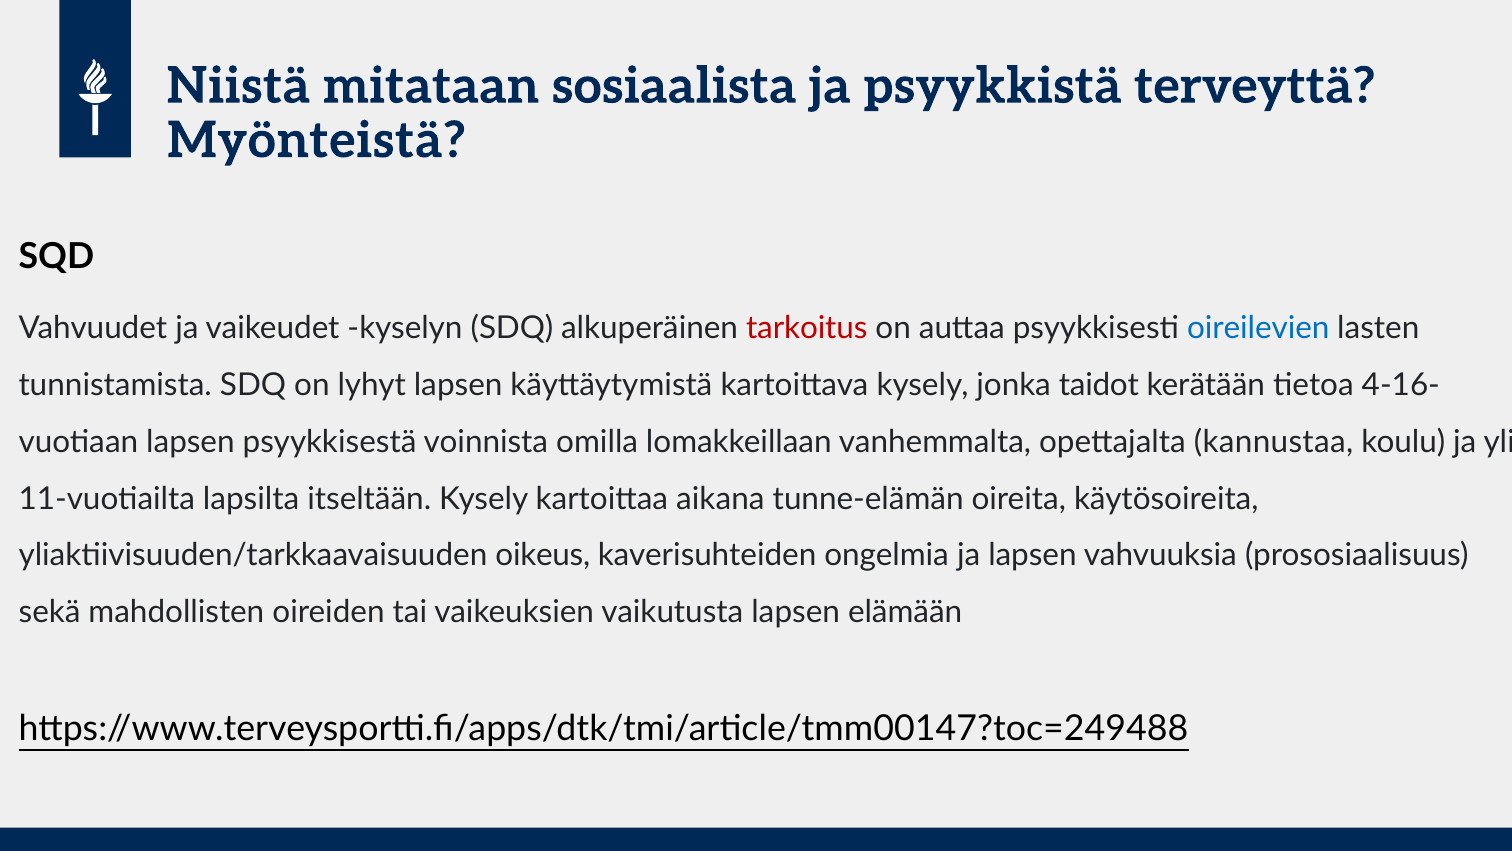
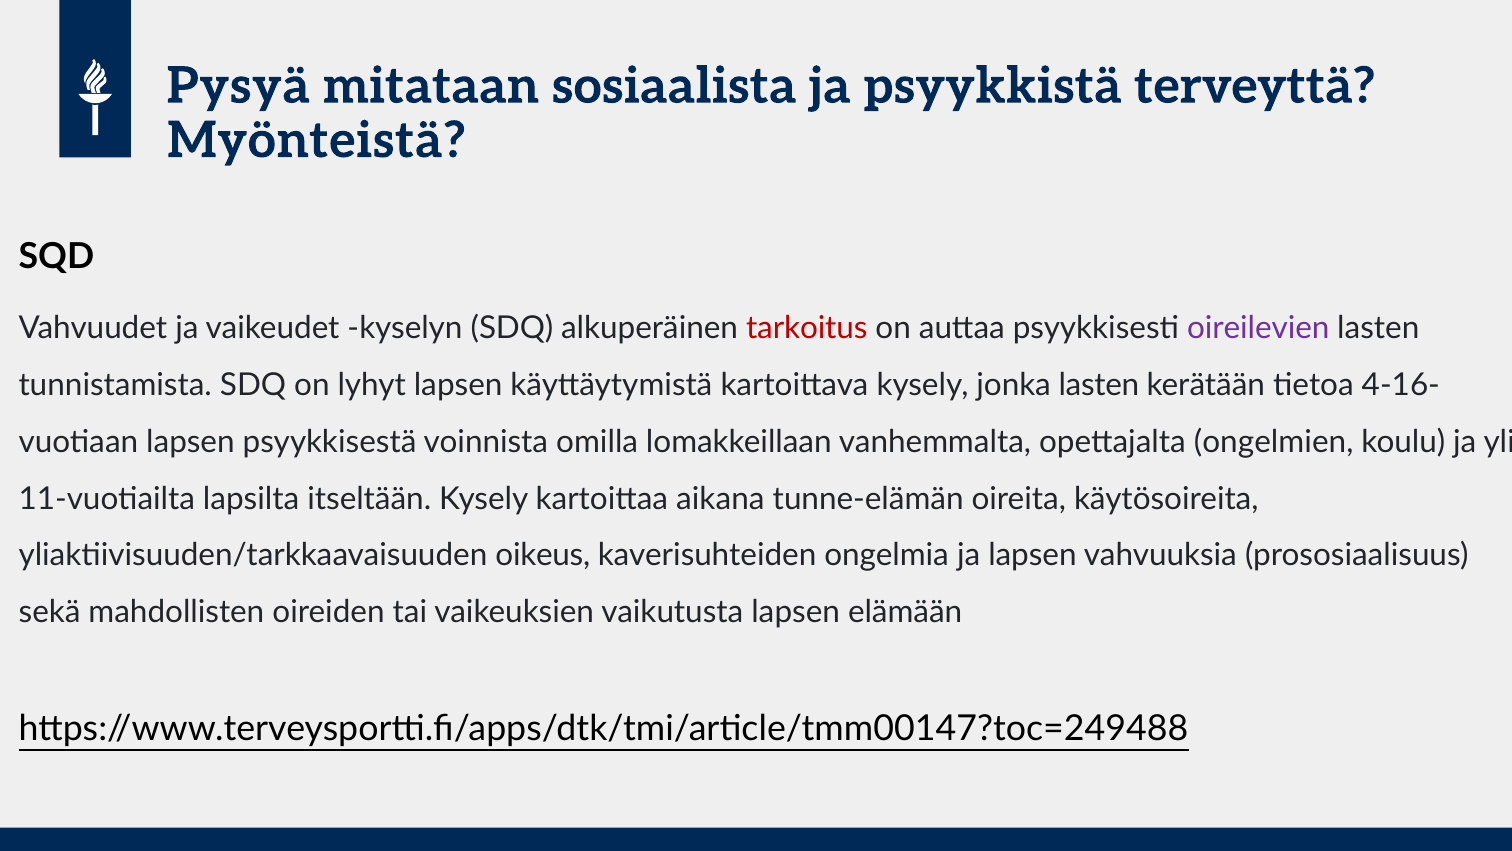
Niistä: Niistä -> Pysyä (238, 86)
oireilevien colour: blue -> purple (1258, 328)
jonka taidot: taidot -> lasten (1099, 385)
kannustaa: kannustaa -> ongelmien (1274, 442)
